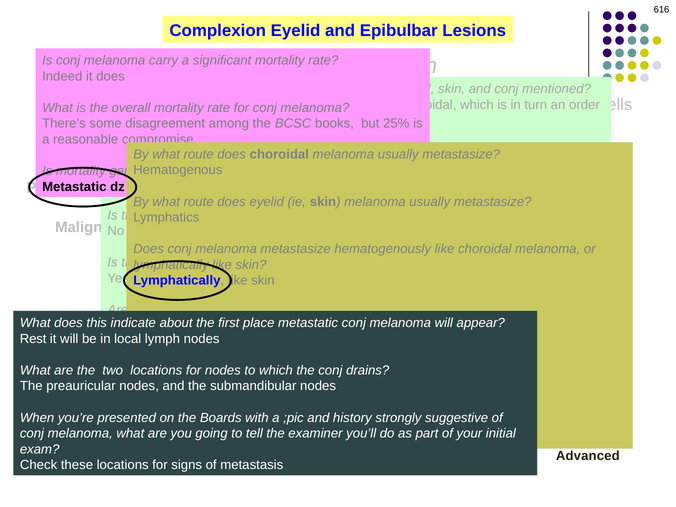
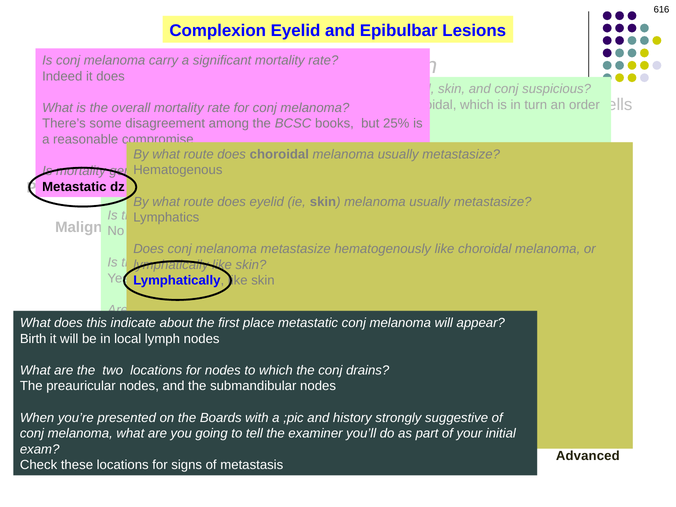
mentioned: mentioned -> suspicious (557, 89)
Rest: Rest -> Birth (33, 339)
